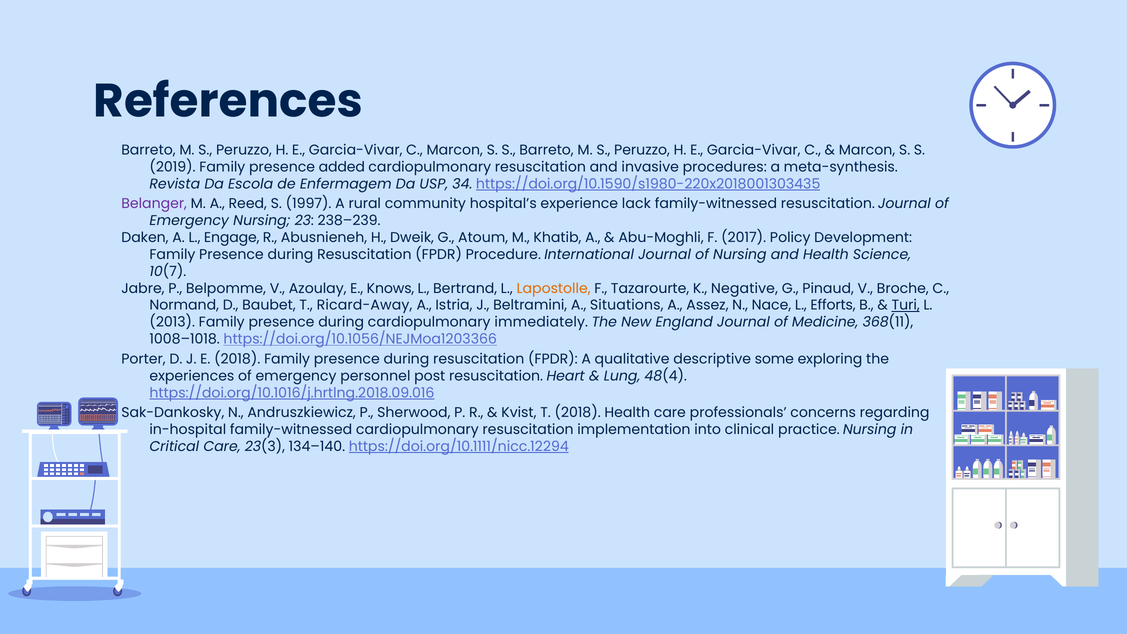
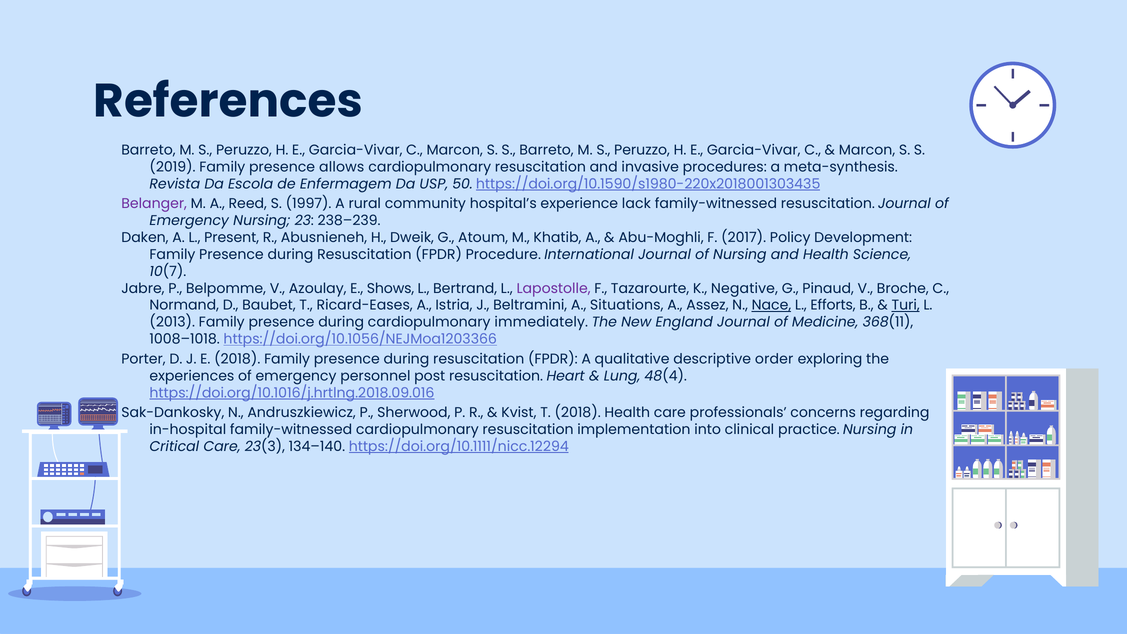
added: added -> allows (342, 167)
34: 34 -> 50 (463, 184)
Engage: Engage -> Present (232, 238)
Knows: Knows -> Shows (391, 288)
Lapostolle colour: orange -> purple (554, 288)
Ricard-Away: Ricard-Away -> Ricard-Eases (365, 305)
Nace underline: none -> present (771, 305)
some: some -> order (774, 359)
